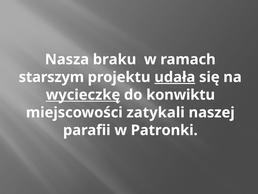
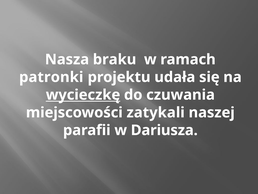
starszym: starszym -> patronki (51, 77)
udała underline: present -> none (175, 77)
konwiktu: konwiktu -> czuwania (181, 95)
Patronki: Patronki -> Dariusza (164, 130)
